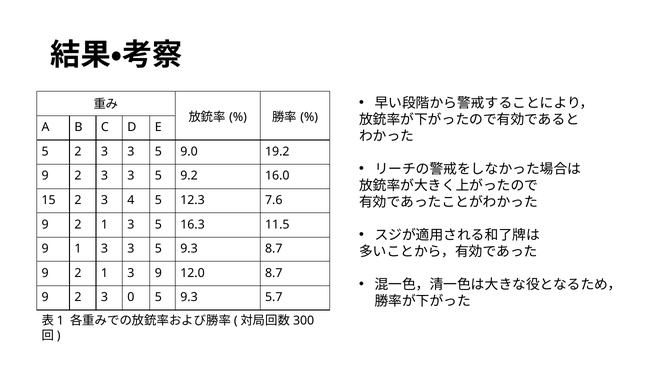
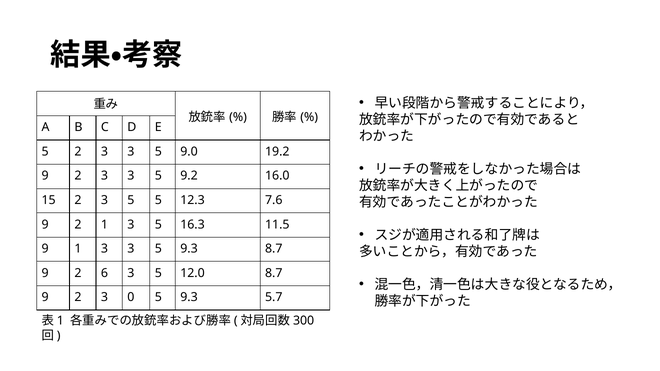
2 3 4: 4 -> 5 (131, 200)
1: 1 -> 6 (104, 273)
9: 9 -> 5 (158, 273)
